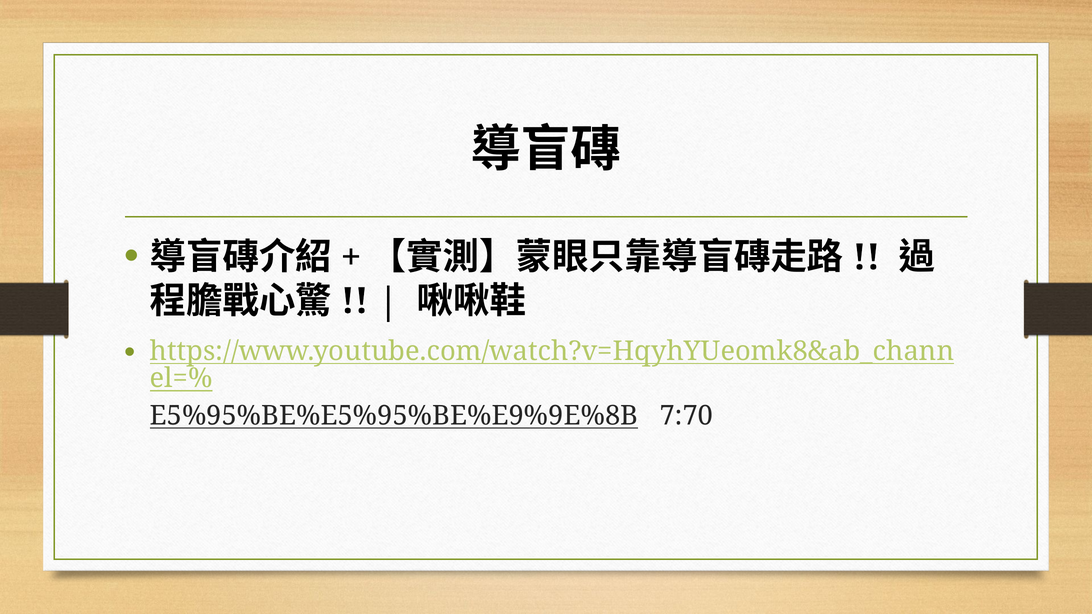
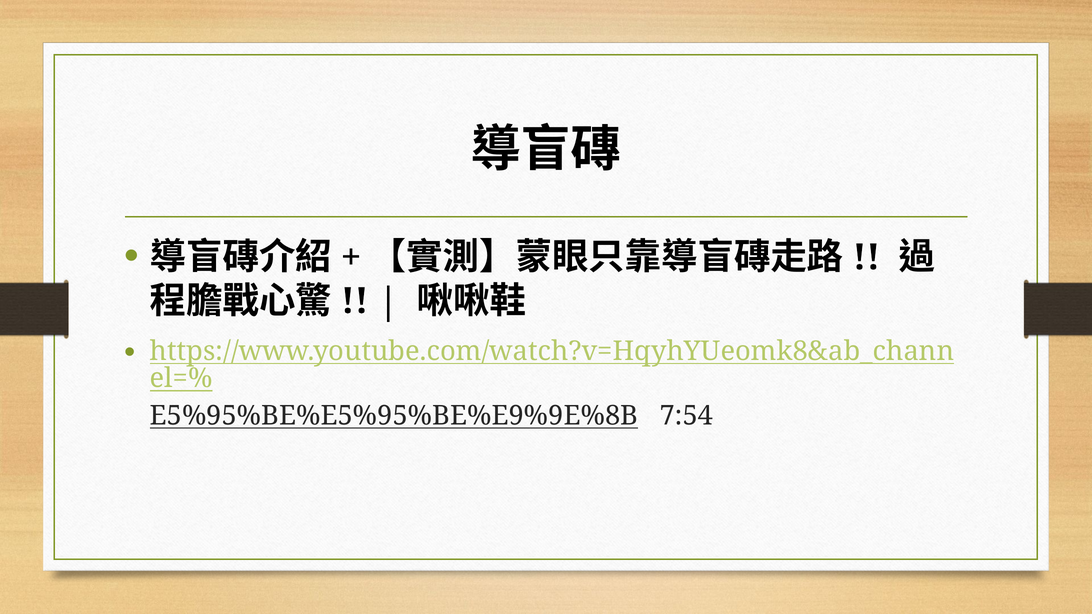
7:70: 7:70 -> 7:54 (686, 416)
